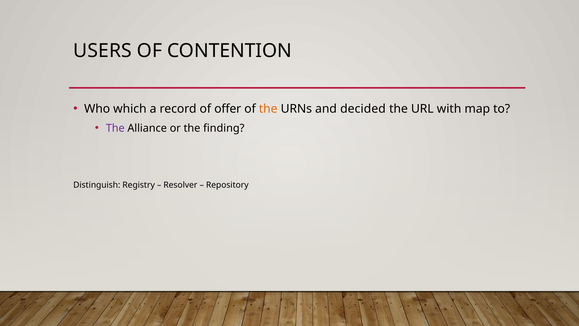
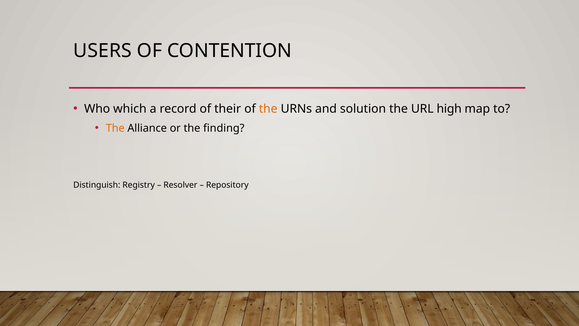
offer: offer -> their (228, 109)
decided: decided -> solution (363, 109)
with: with -> high (449, 109)
The colour: purple -> orange (115, 128)
